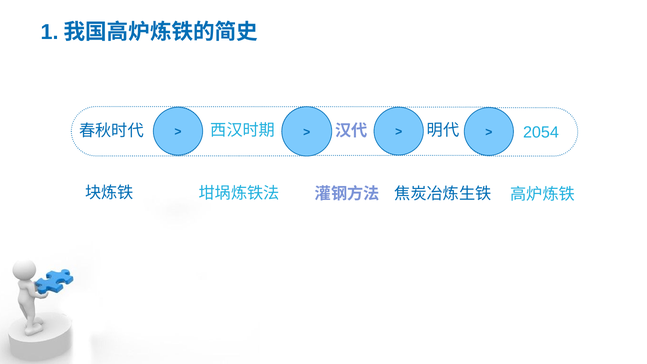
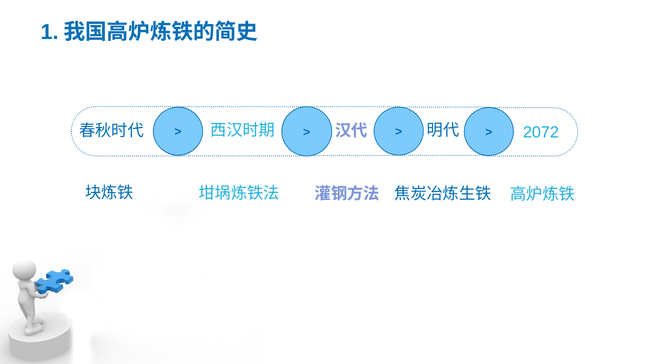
2054: 2054 -> 2072 (541, 132)
